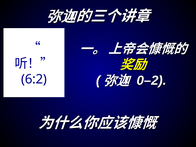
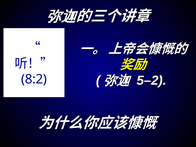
0–2: 0–2 -> 5–2 (152, 80)
6:2: 6:2 -> 8:2 (34, 79)
